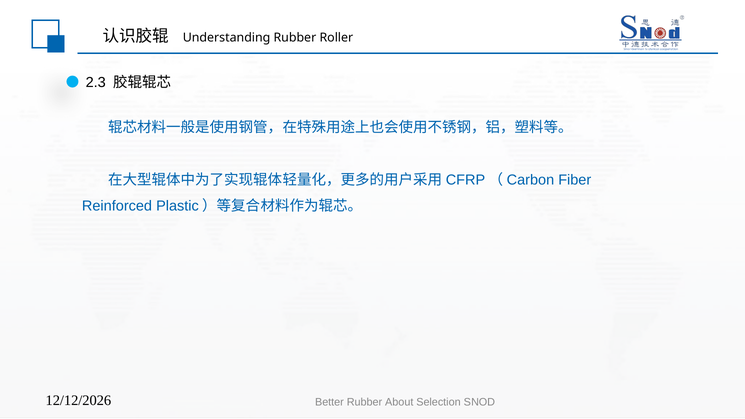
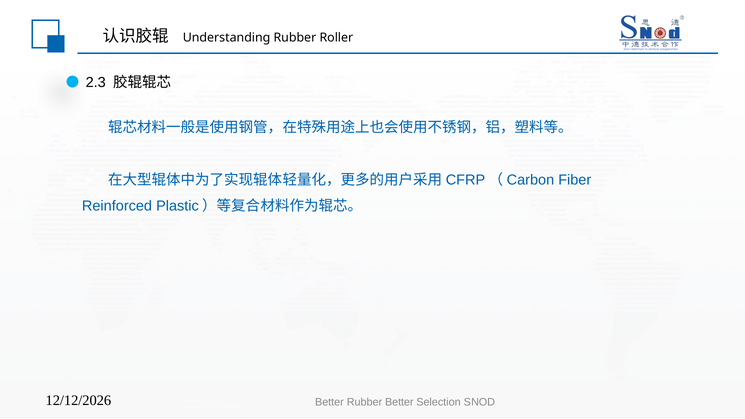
Rubber About: About -> Better (399, 402)
